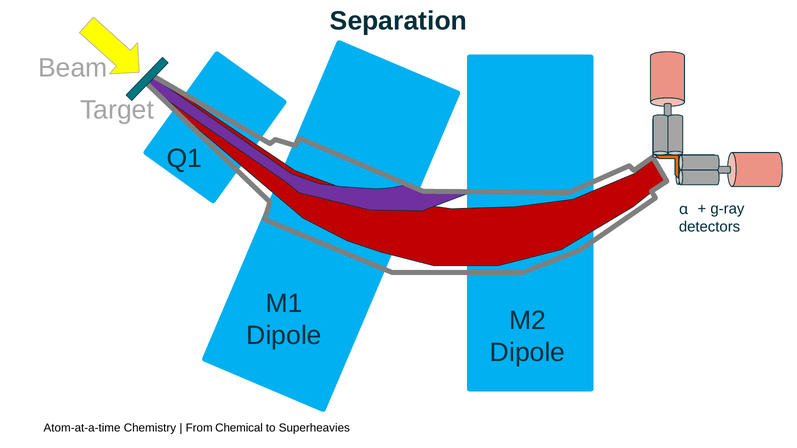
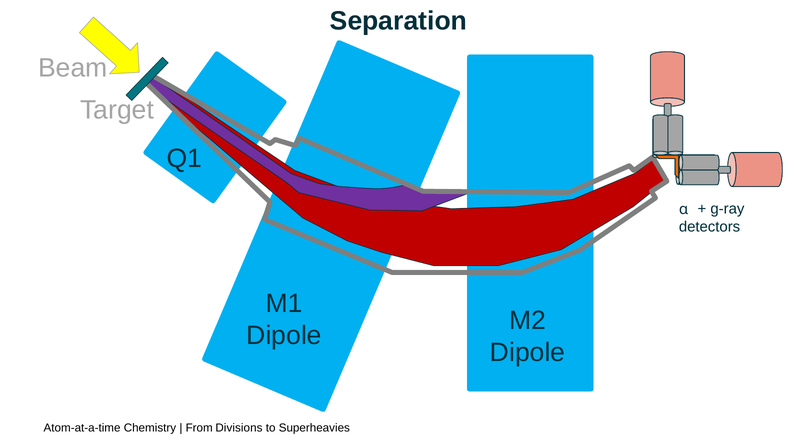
Chemical: Chemical -> Divisions (239, 428)
